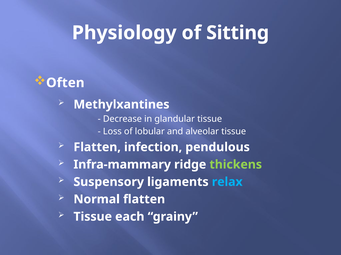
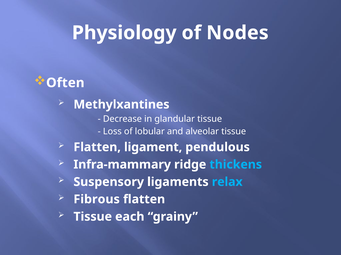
Sitting: Sitting -> Nodes (237, 33)
infection: infection -> ligament (153, 148)
thickens colour: light green -> light blue (236, 165)
Normal: Normal -> Fibrous (97, 200)
